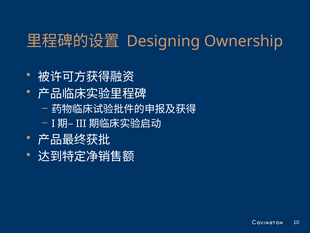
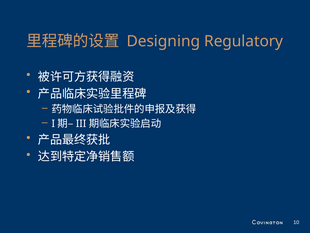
Ownership: Ownership -> Regulatory (244, 41)
